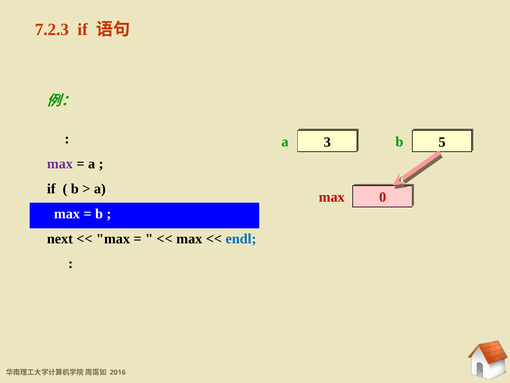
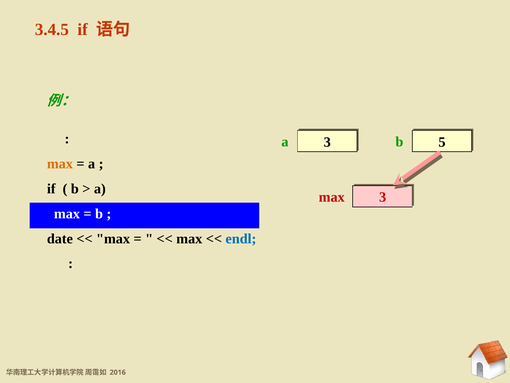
7.2.3: 7.2.3 -> 3.4.5 (52, 29)
max colour: purple -> orange (60, 164)
max 0: 0 -> 3 (383, 197)
next: next -> date (60, 238)
